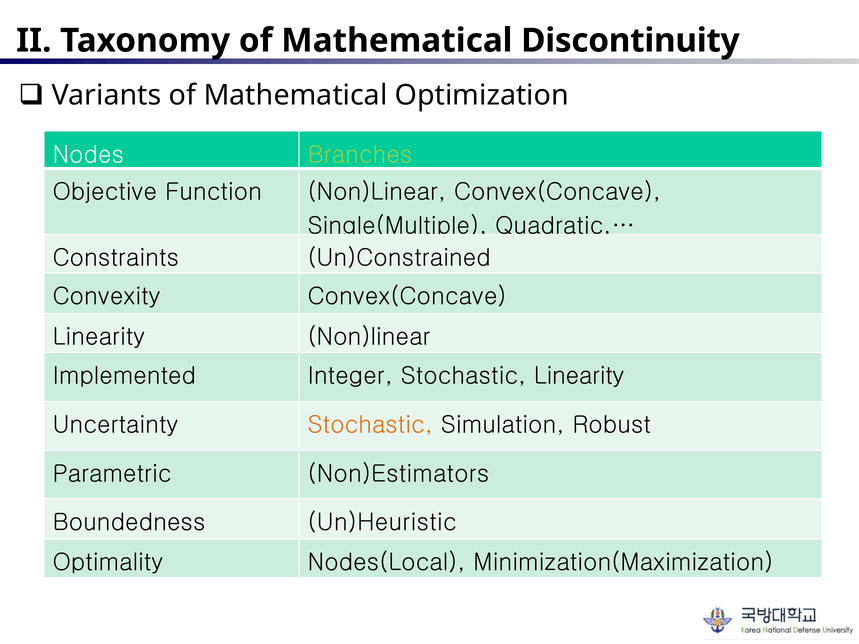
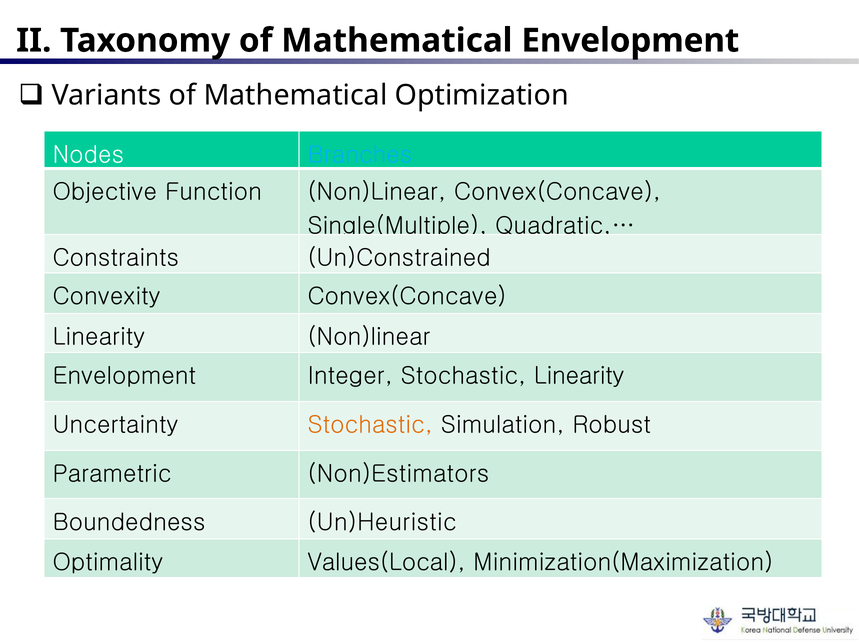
Mathematical Discontinuity: Discontinuity -> Envelopment (630, 41)
Branches colour: light green -> light blue (360, 155)
Implemented: Implemented -> Envelopment (124, 376)
Nodes(Local: Nodes(Local -> Values(Local (386, 563)
